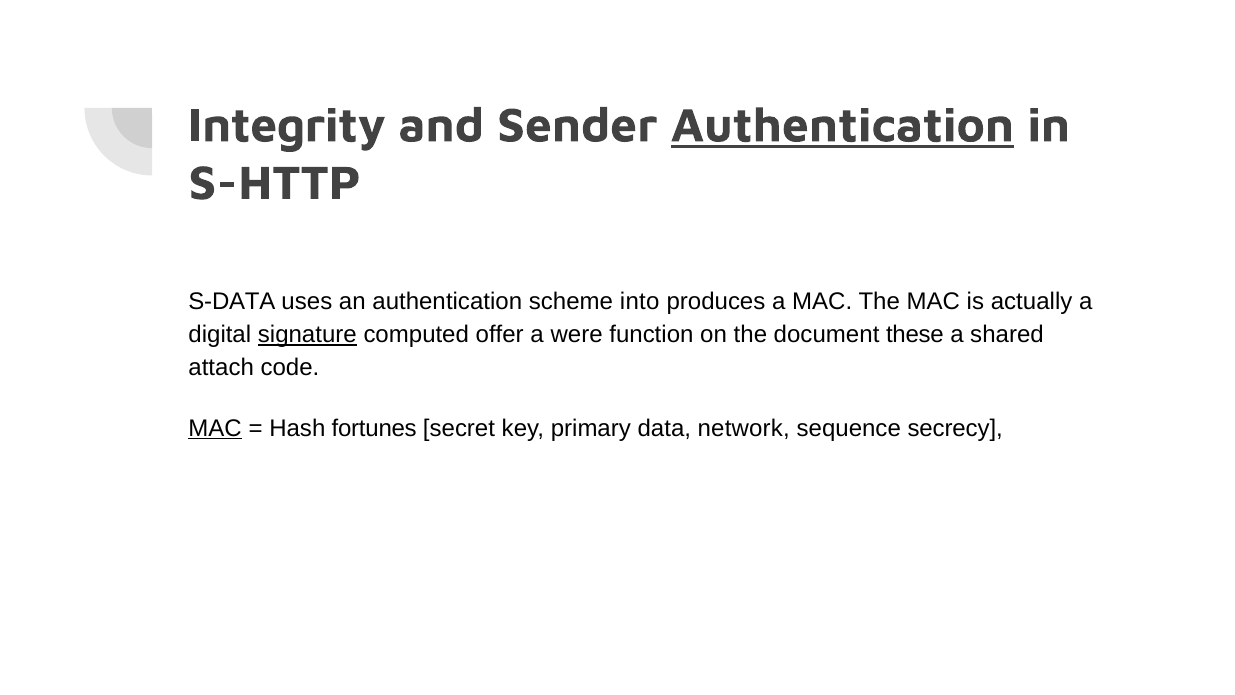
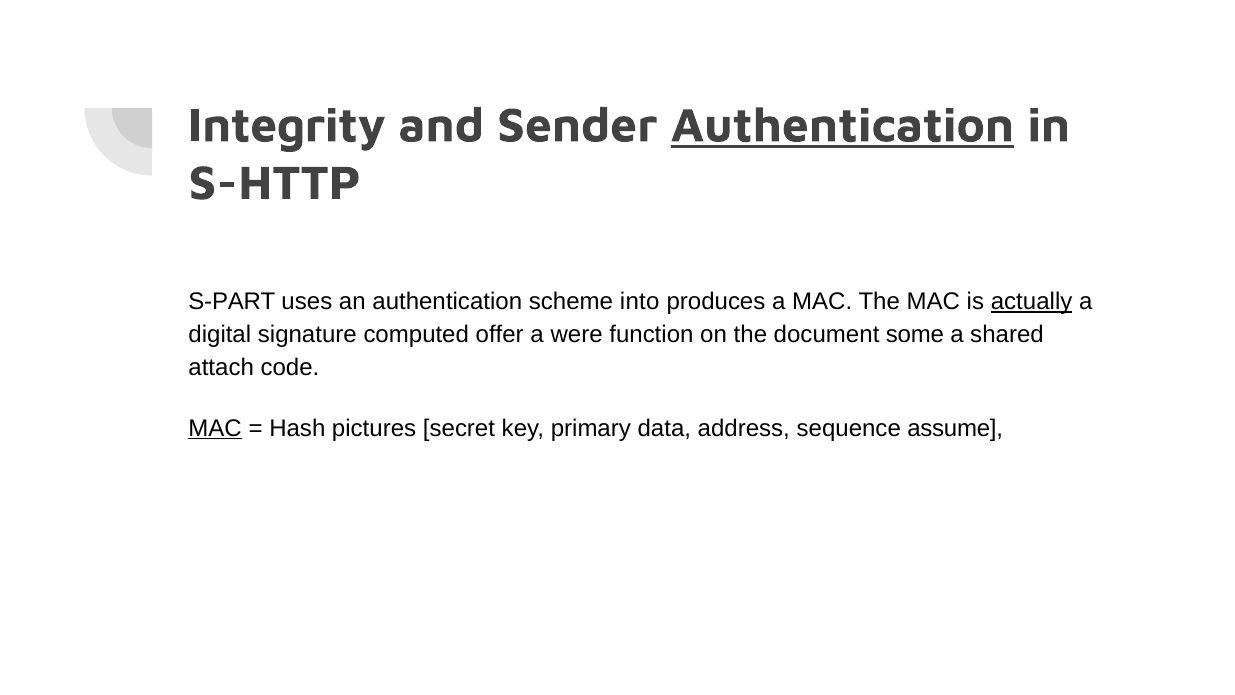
S-DATA: S-DATA -> S-PART (232, 302)
actually underline: none -> present (1032, 302)
signature underline: present -> none (307, 335)
these: these -> some (915, 335)
fortunes: fortunes -> pictures (374, 428)
network: network -> address (744, 428)
secrecy: secrecy -> assume (955, 428)
